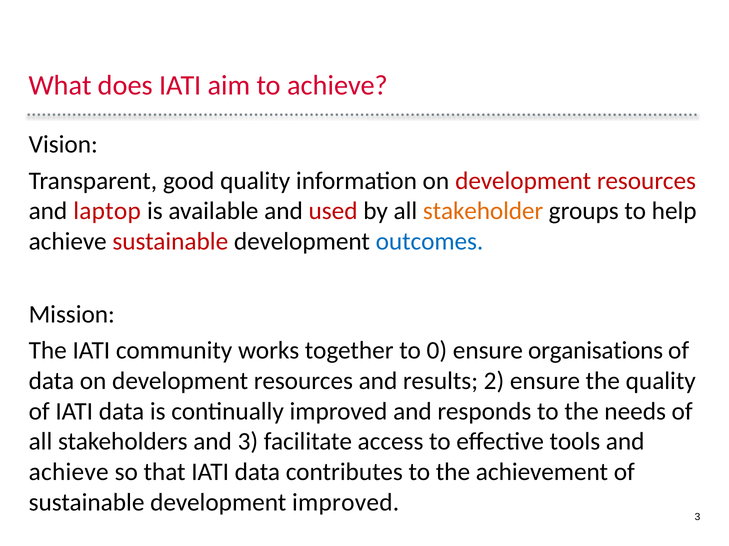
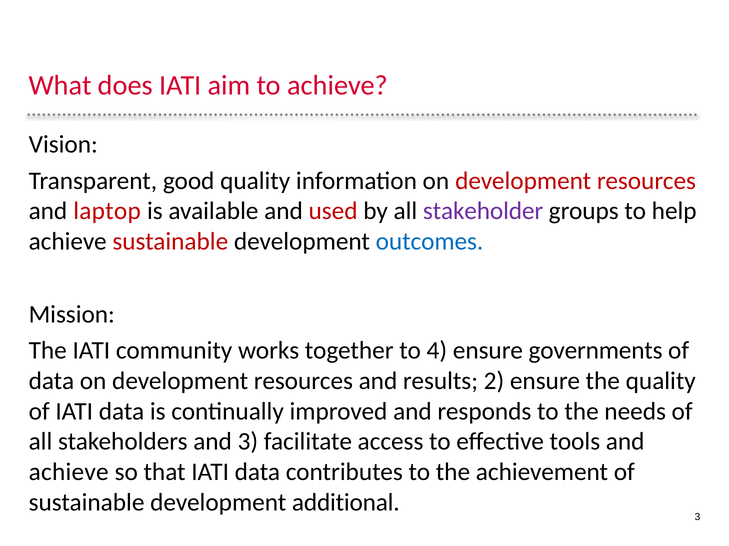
stakeholder colour: orange -> purple (483, 211)
0: 0 -> 4 (437, 351)
organisations: organisations -> governments (596, 351)
development improved: improved -> additional (346, 503)
